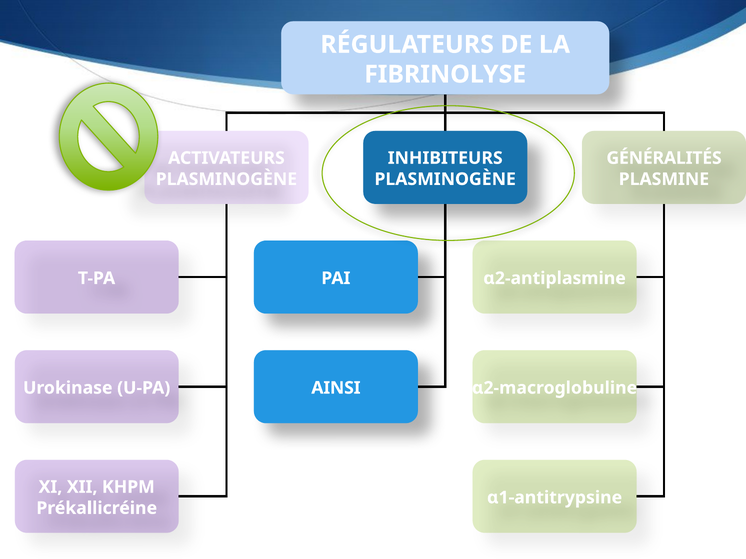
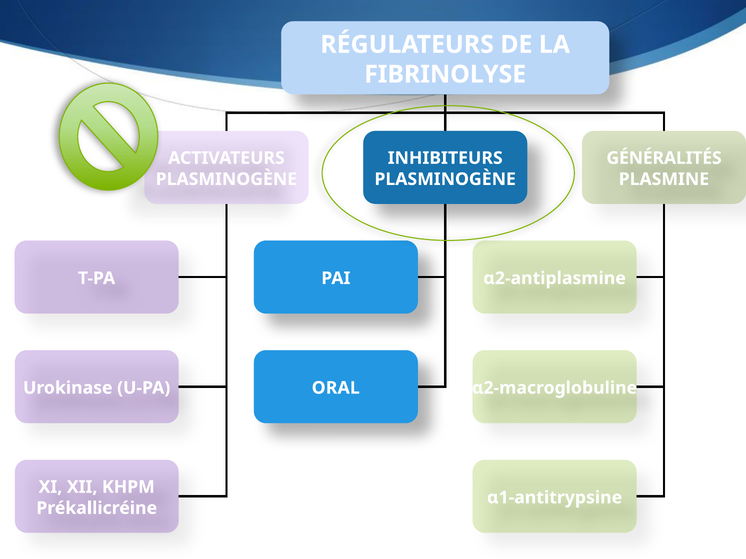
AINSI: AINSI -> ORAL (336, 388)
